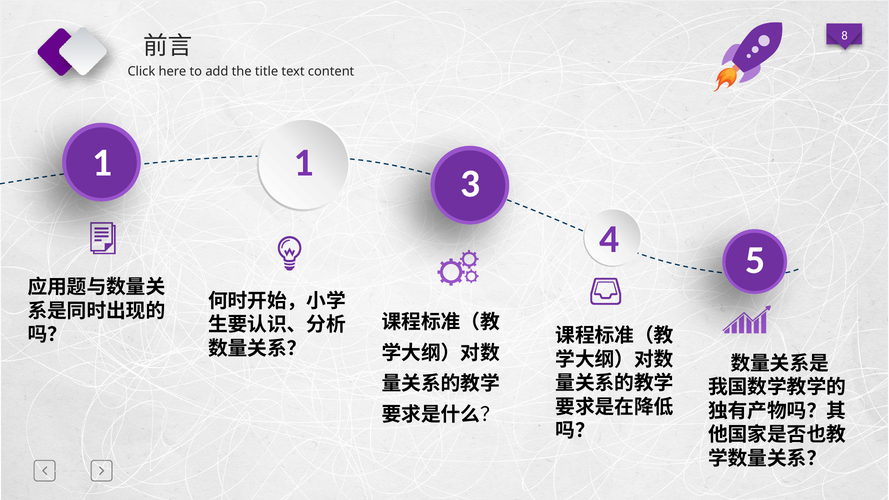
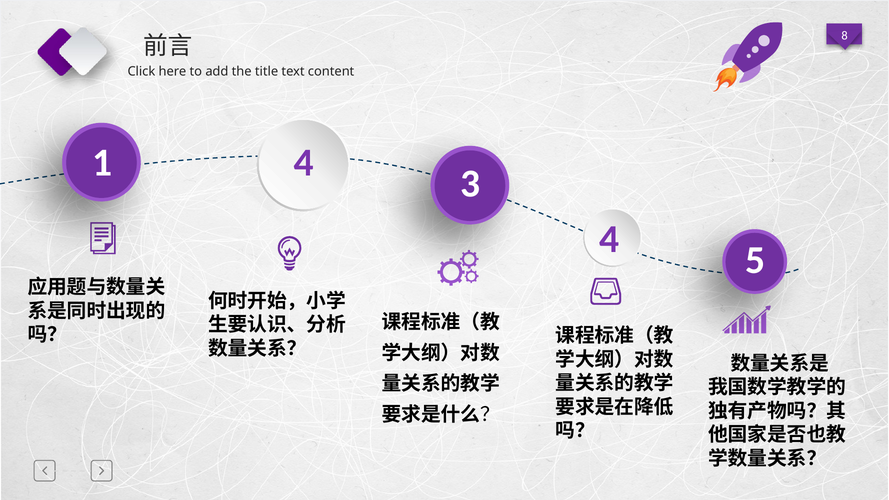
1 1: 1 -> 4 (304, 163)
